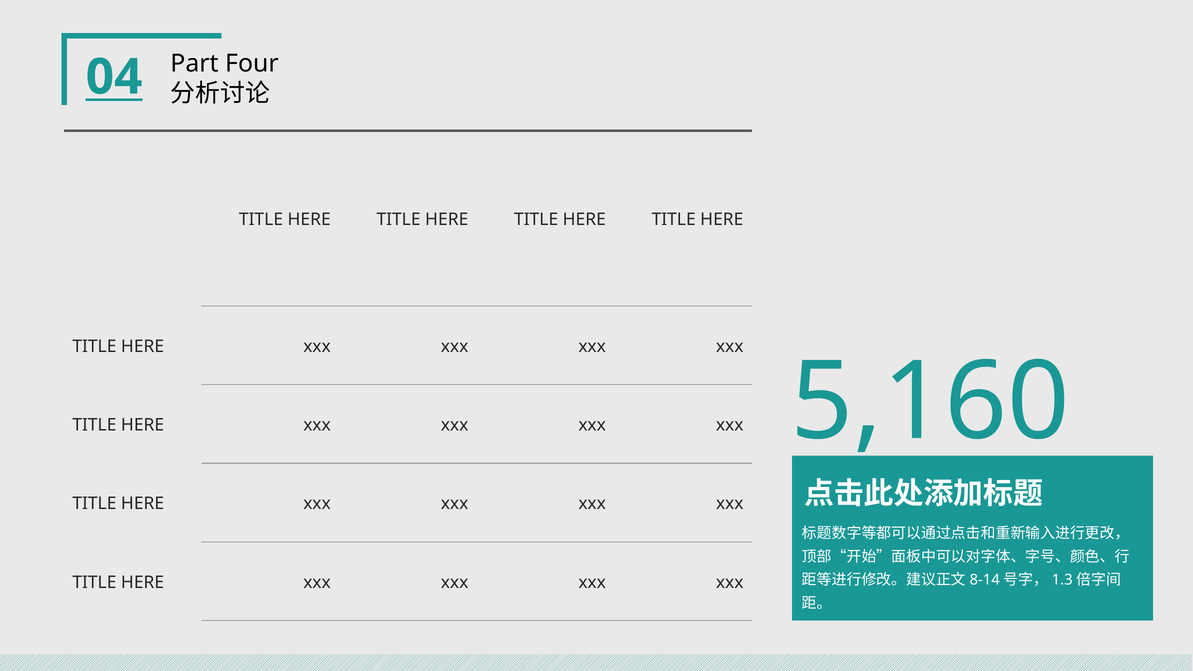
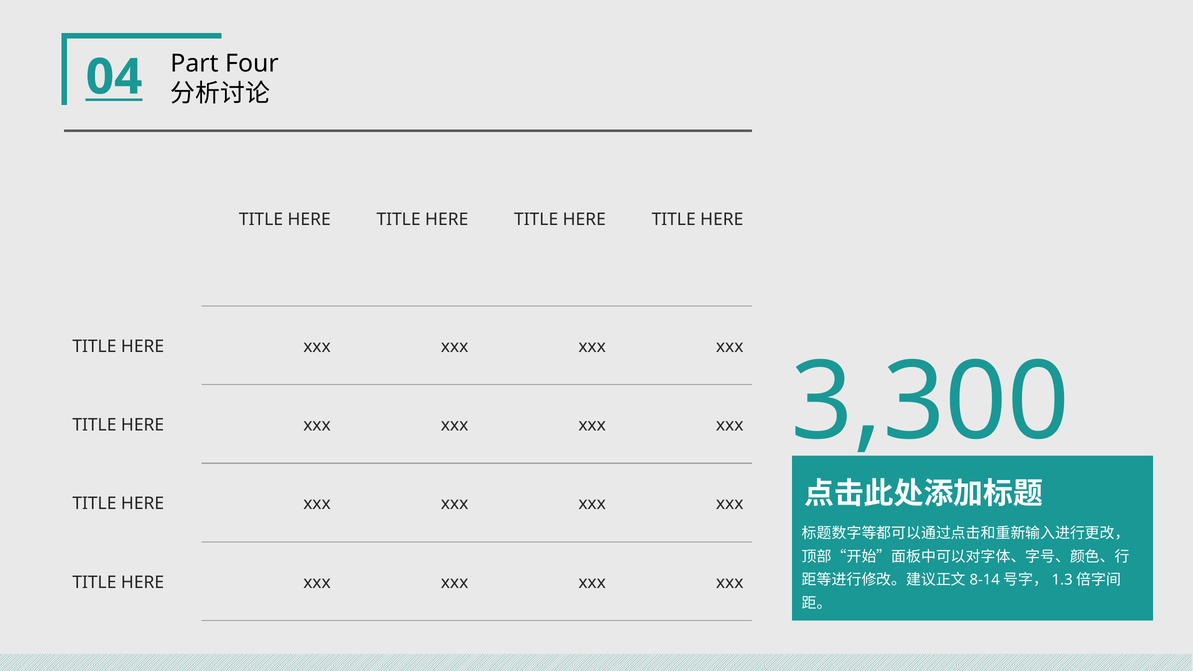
5,160: 5,160 -> 3,300 (930, 402)
